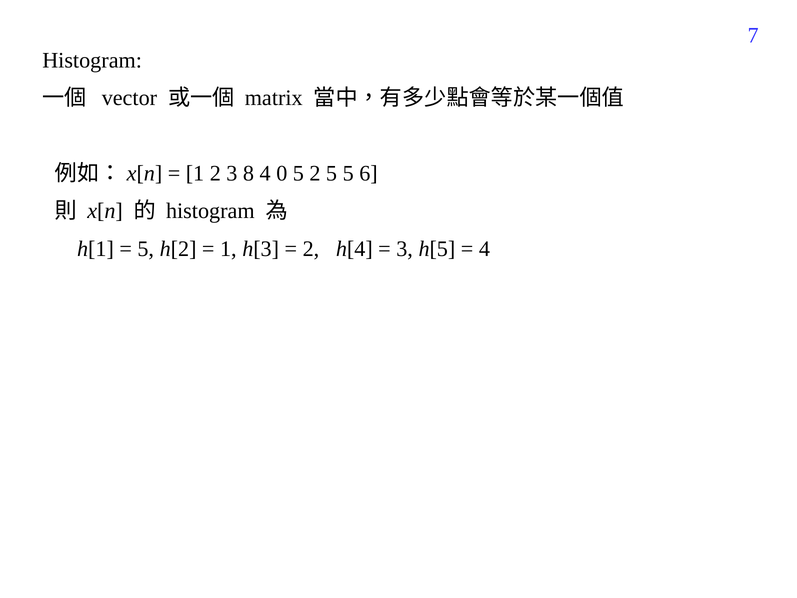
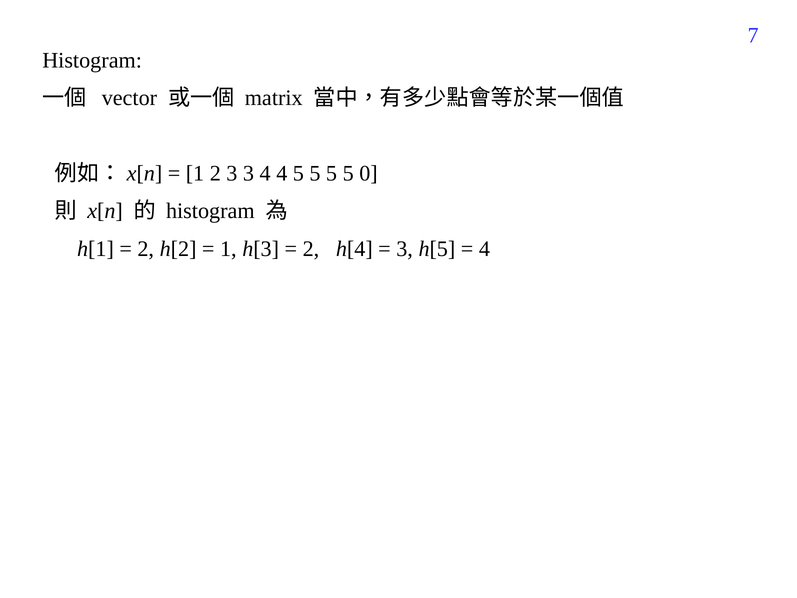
3 8: 8 -> 3 (248, 173)
4 0: 0 -> 4 (282, 173)
2: 2 -> 5 (315, 173)
6: 6 -> 0 (369, 173)
5: 5 -> 2 (146, 249)
